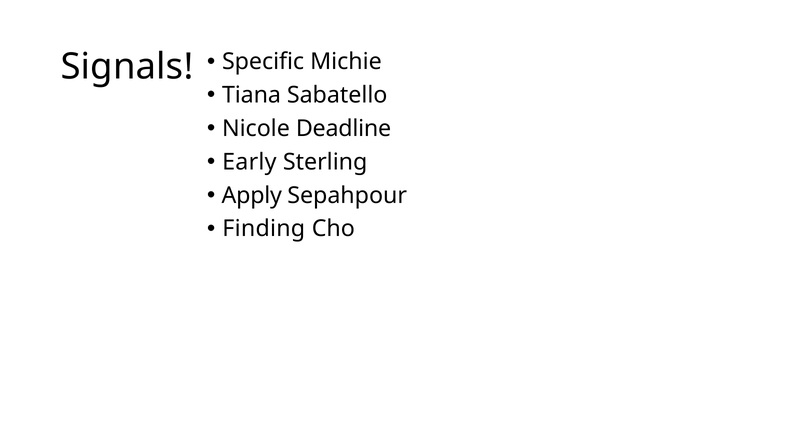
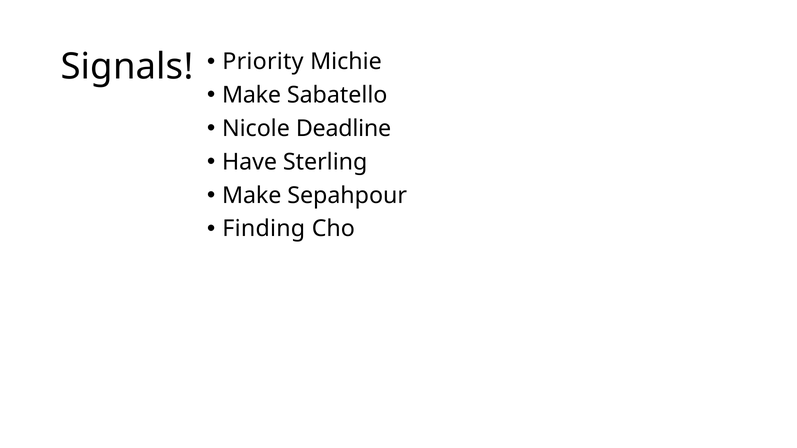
Specific: Specific -> Priority (263, 62)
Tiana: Tiana -> Make (252, 95)
Early: Early -> Have (250, 162)
Apply: Apply -> Make (252, 196)
